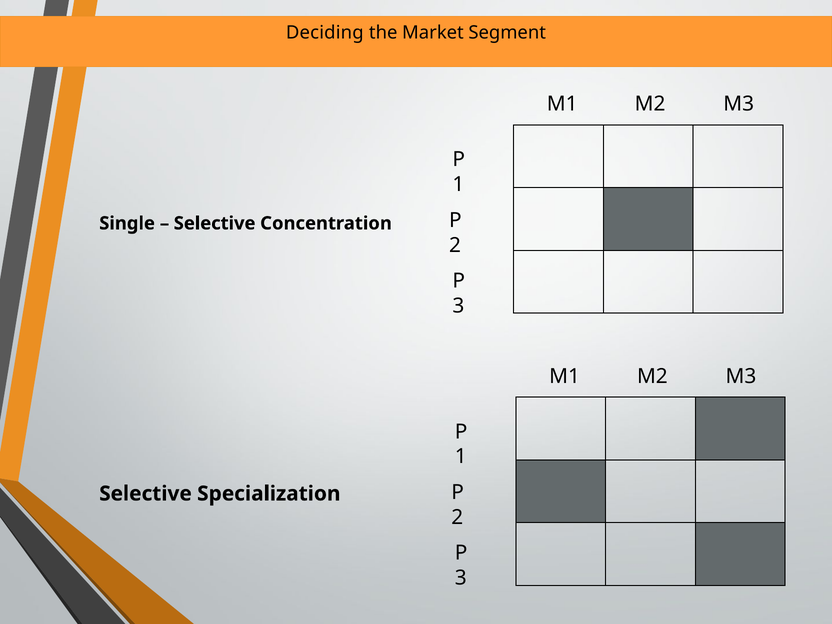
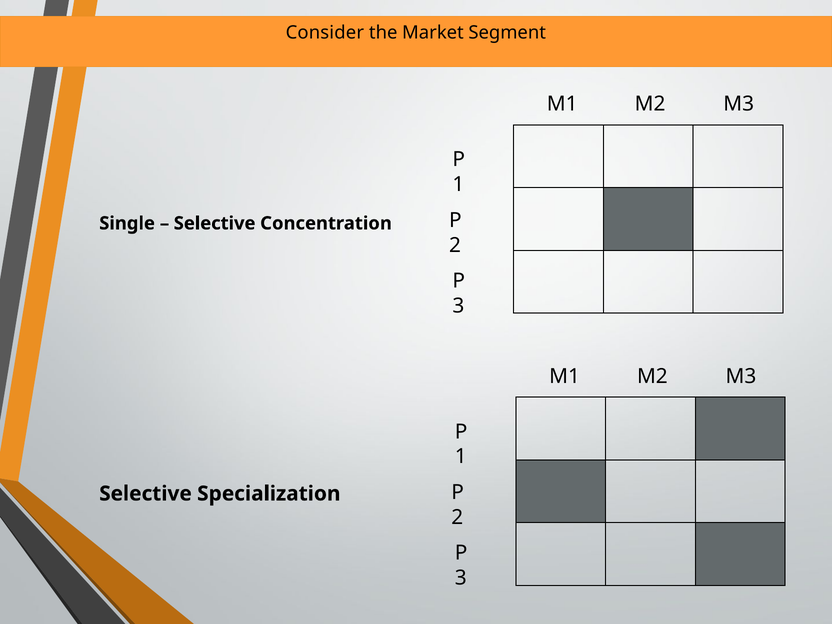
Deciding: Deciding -> Consider (325, 33)
